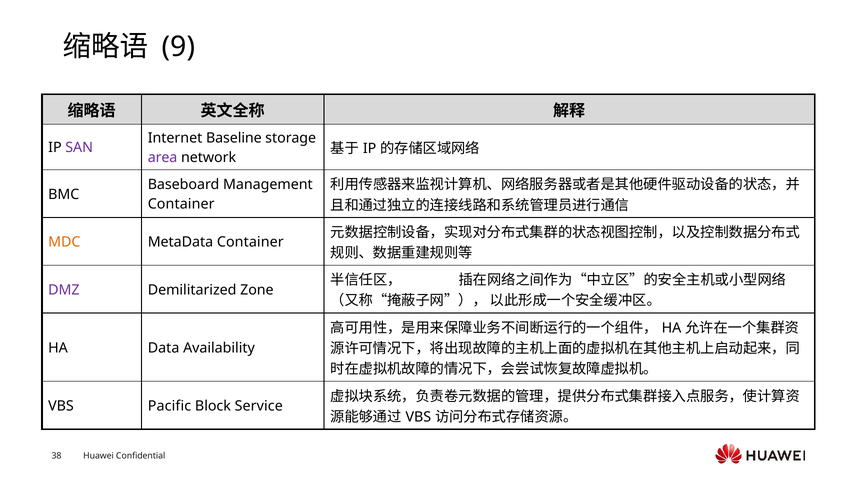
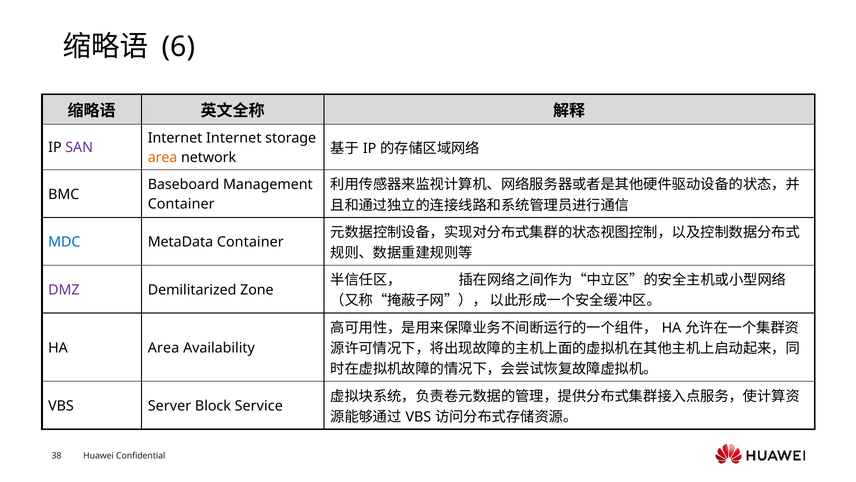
9: 9 -> 6 (178, 47)
Internet Baseline: Baseline -> Internet (234, 138)
area colour: purple -> orange (163, 157)
MDC colour: orange -> blue (64, 242)
HA Data: Data -> Area (164, 348)
Pacific: Pacific -> Server (169, 406)
